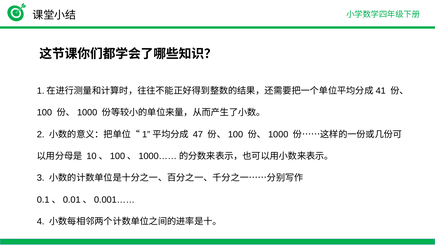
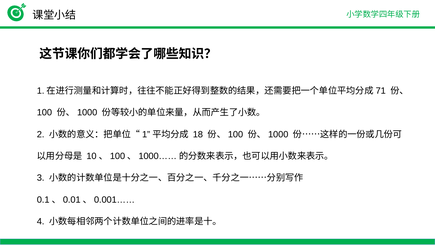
41: 41 -> 71 (381, 91)
47: 47 -> 18 (198, 134)
